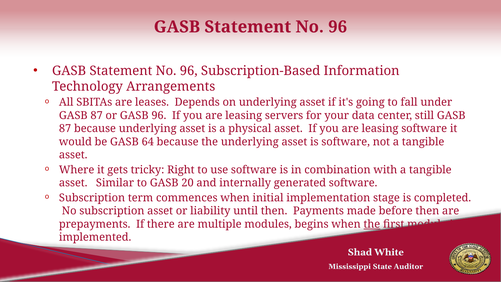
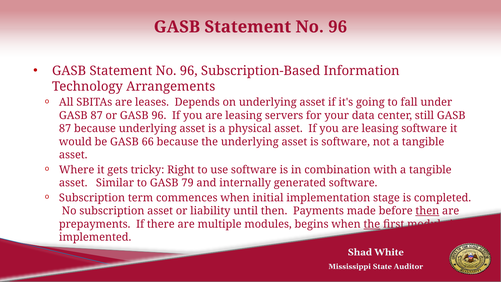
64: 64 -> 66 (148, 142)
20: 20 -> 79 (188, 183)
then underline: none -> present (427, 211)
